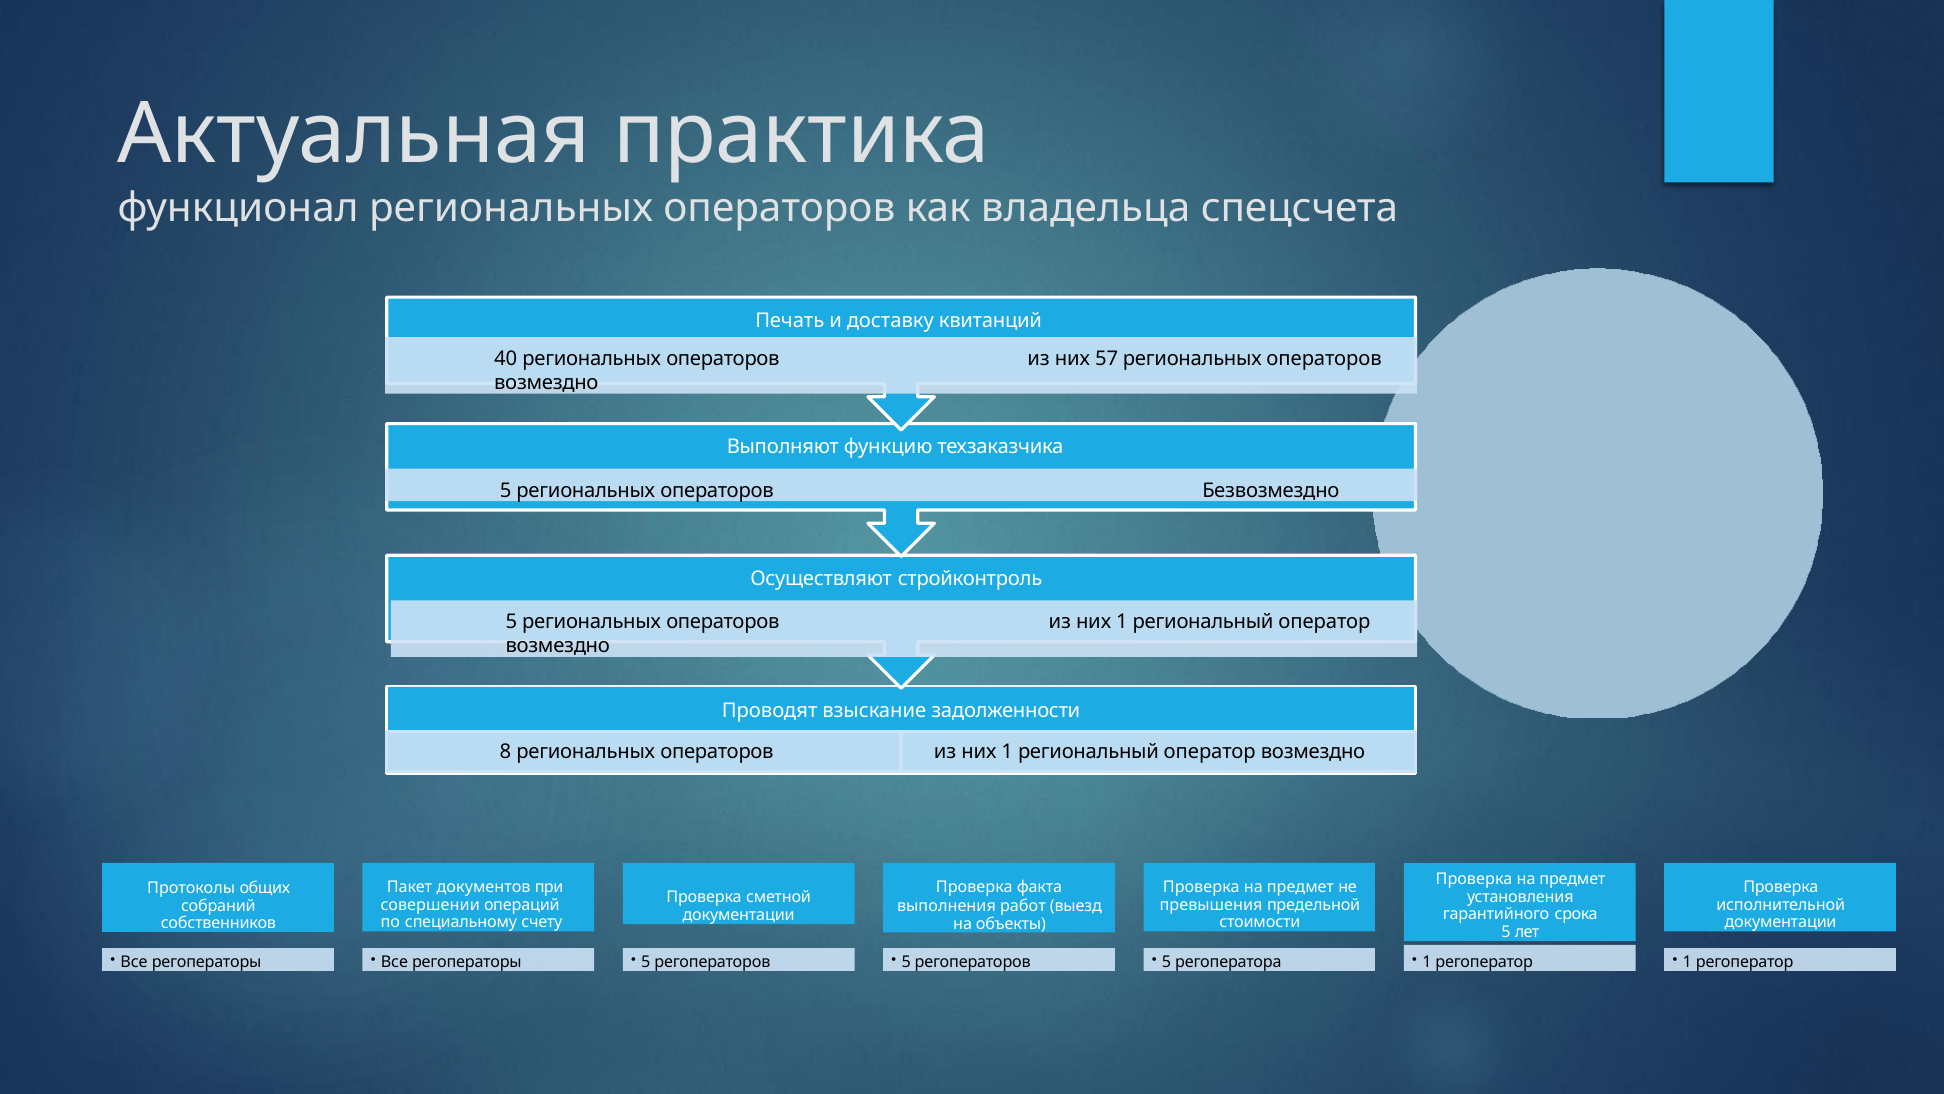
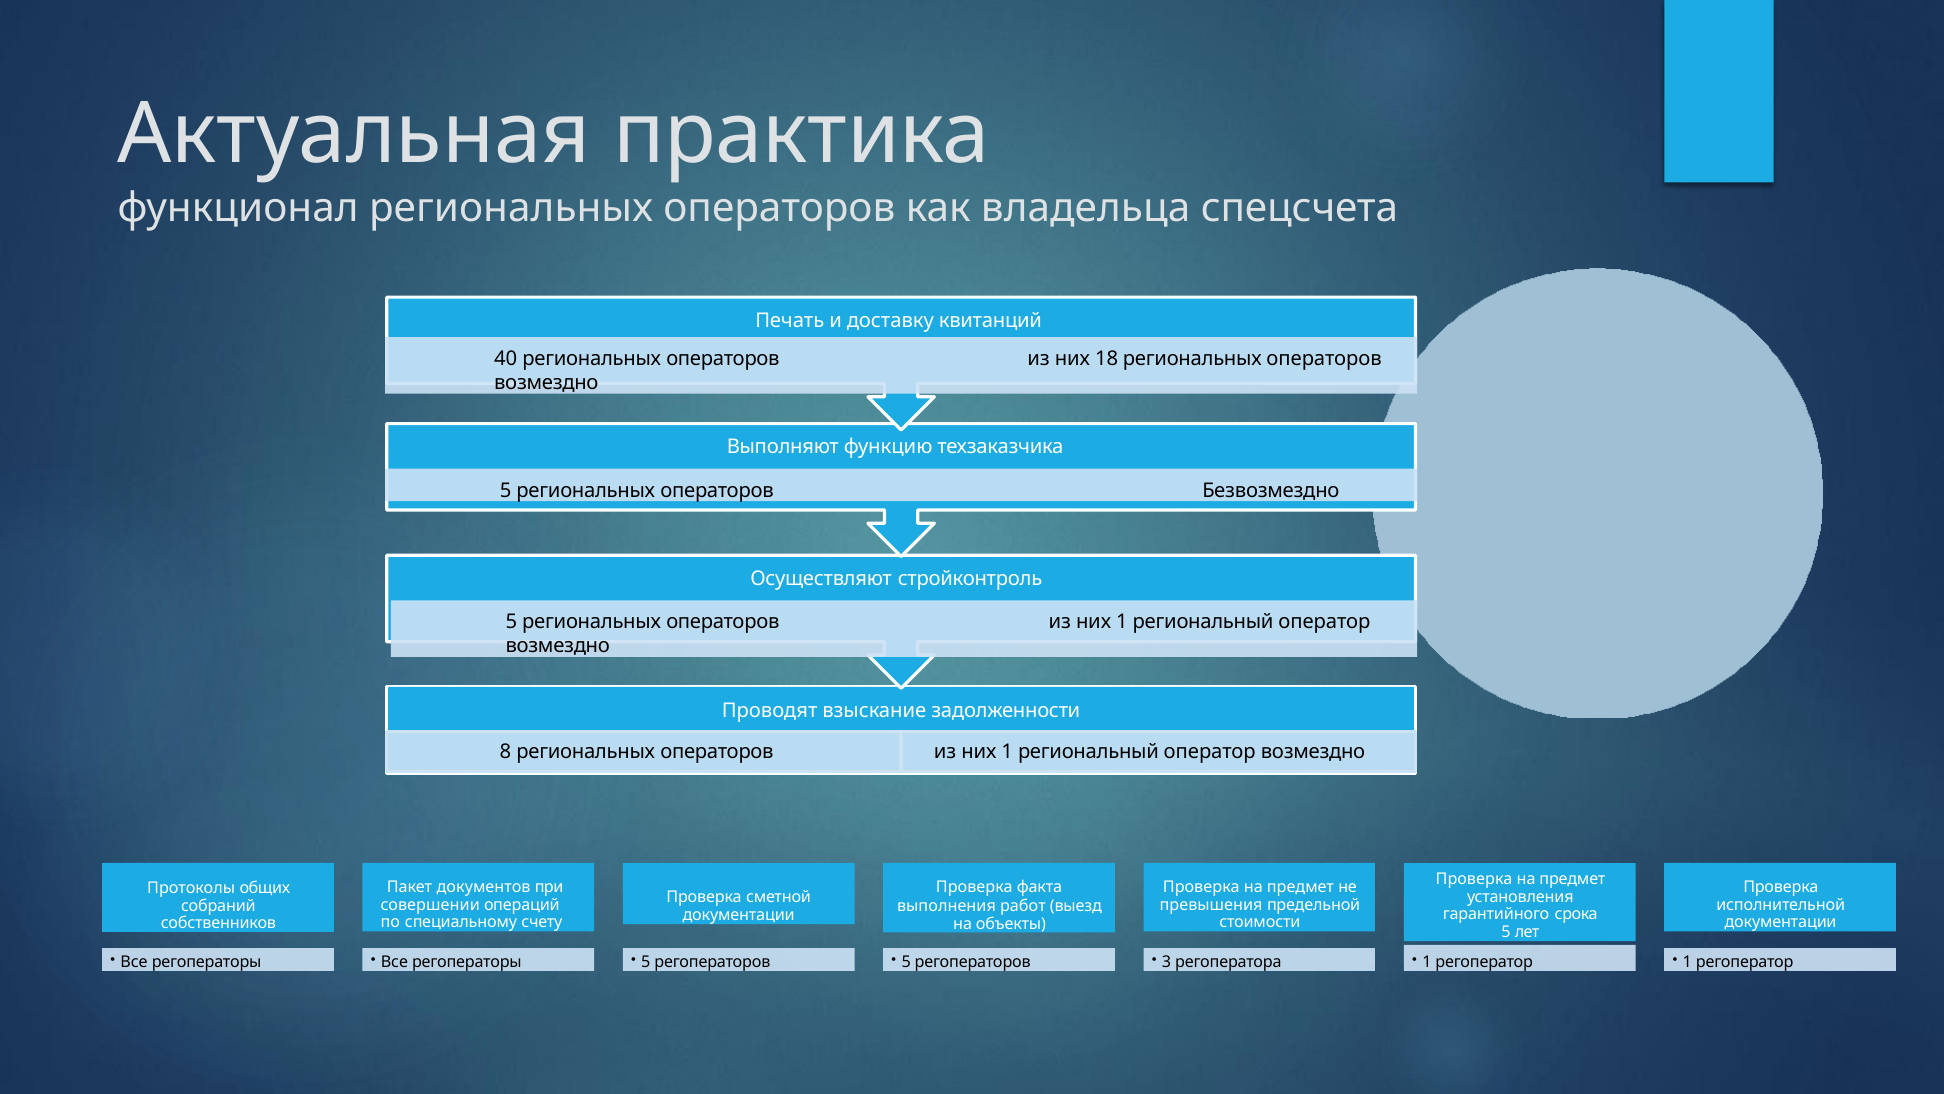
57: 57 -> 18 (1107, 358)
5: 5 -> 3 (1167, 962)
